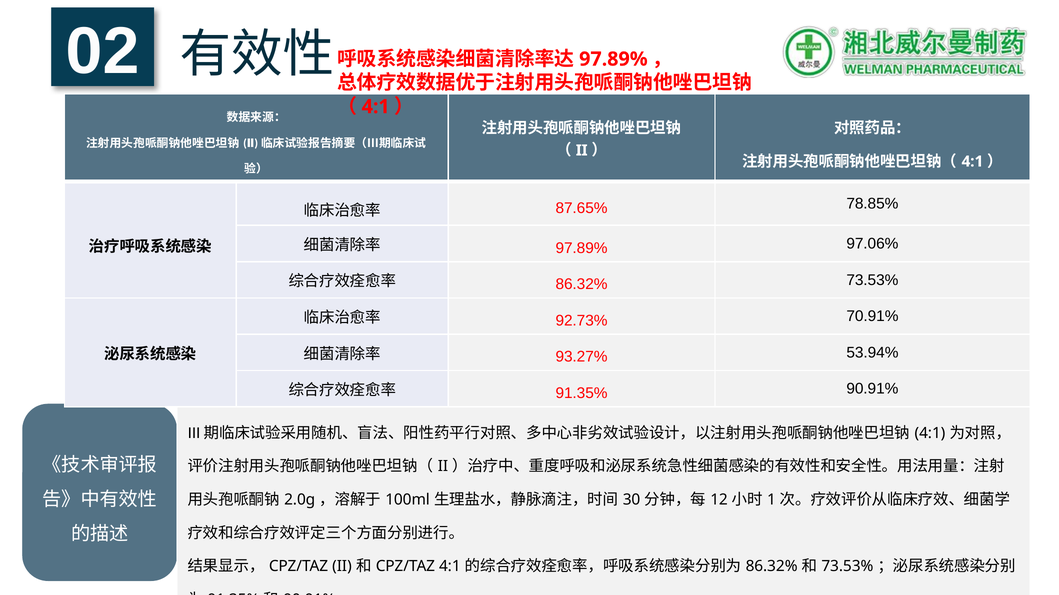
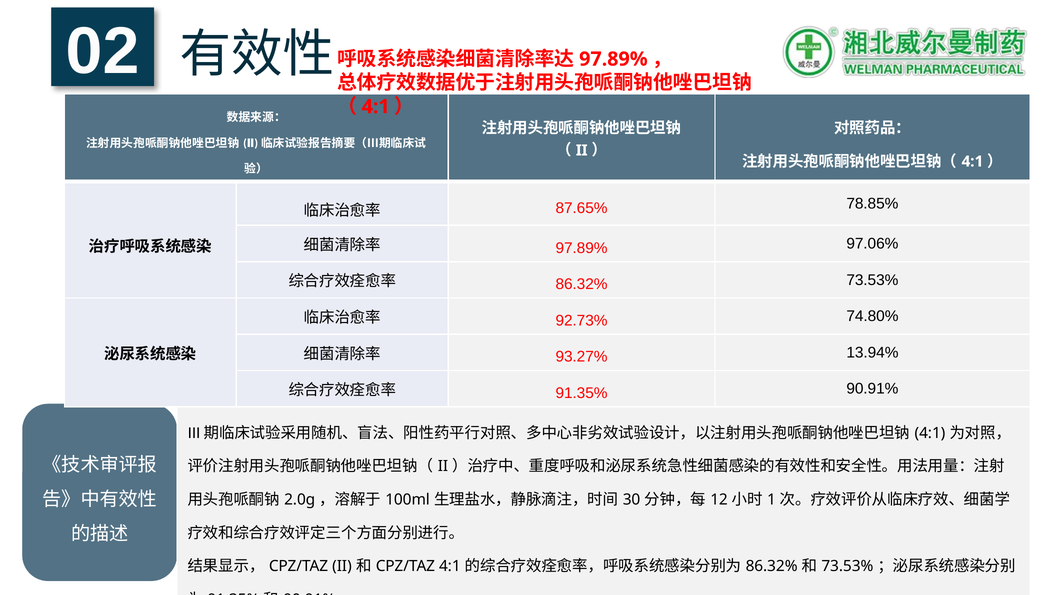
70.91%: 70.91% -> 74.80% (872, 317)
53.94%: 53.94% -> 13.94% (872, 353)
